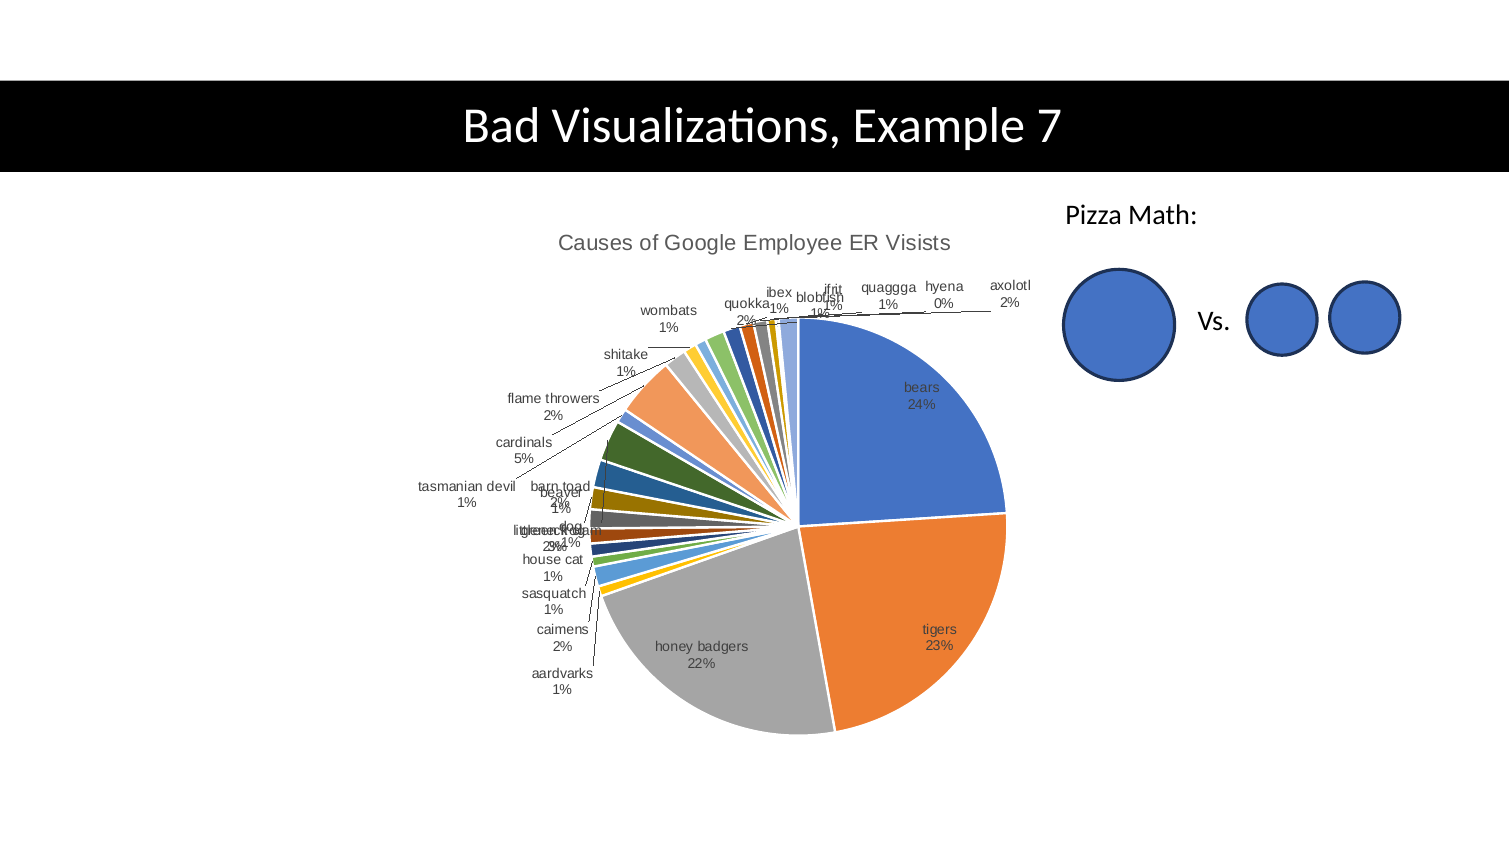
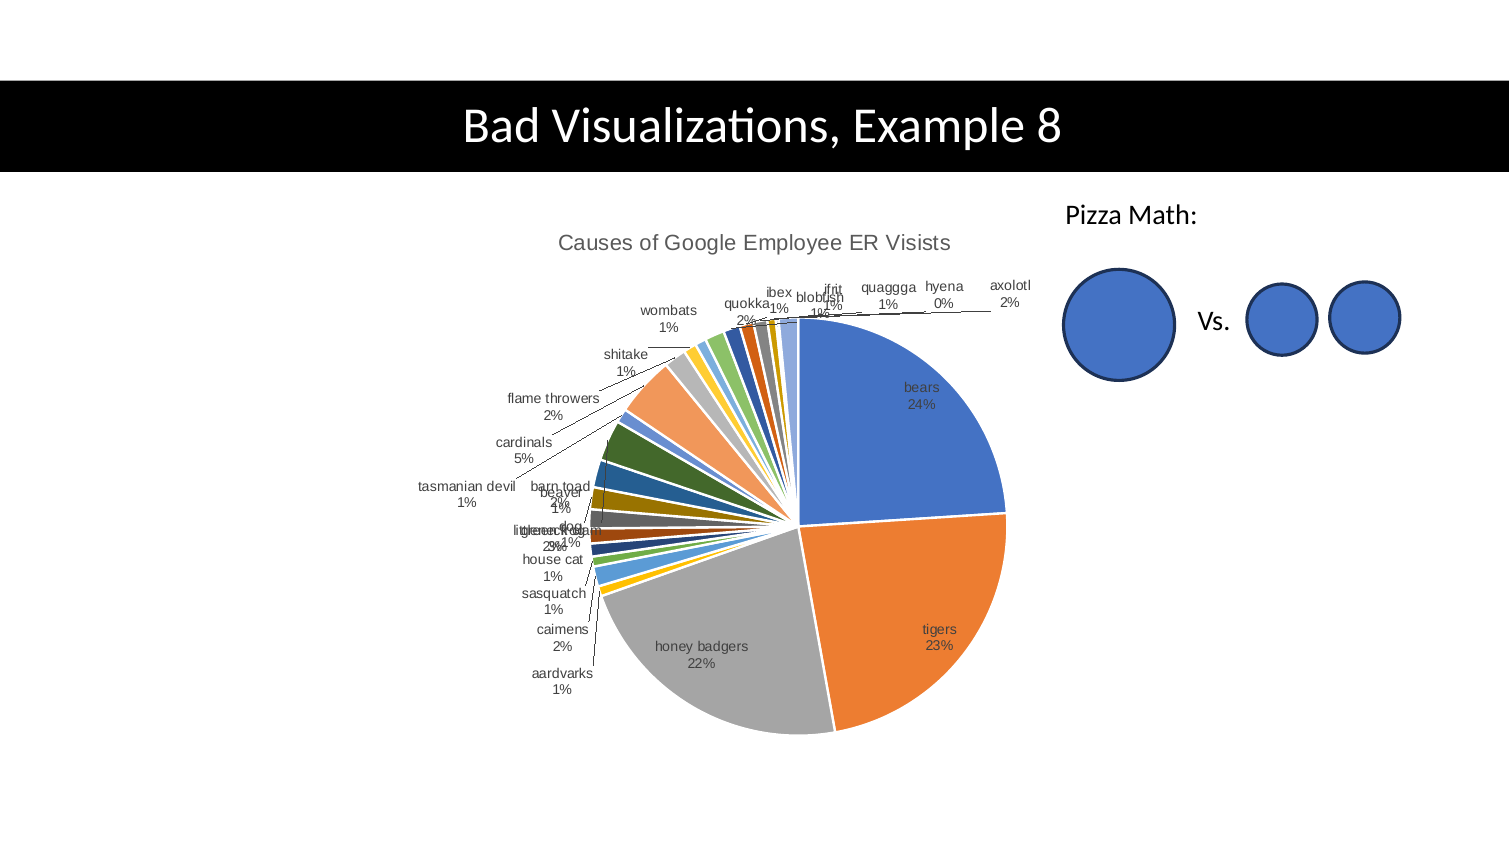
7: 7 -> 8 (1049, 125)
